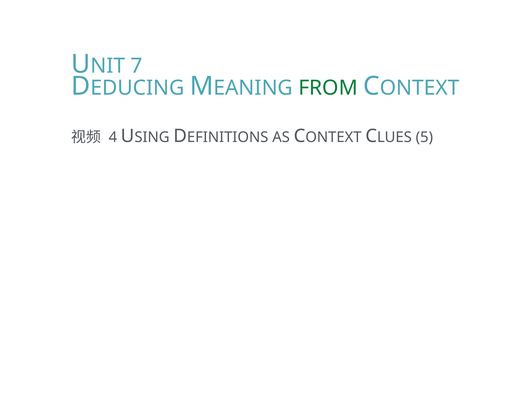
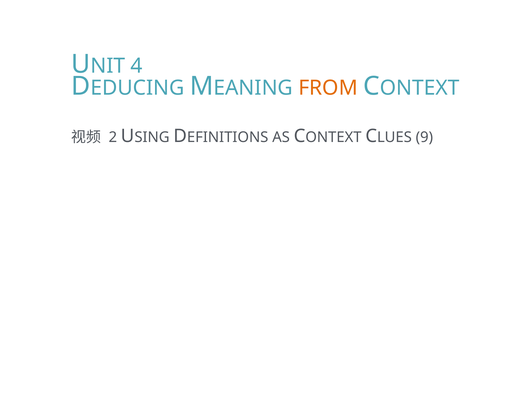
7: 7 -> 4 (137, 66)
FROM colour: green -> orange (328, 88)
4: 4 -> 2 (113, 137)
5: 5 -> 9 (424, 137)
